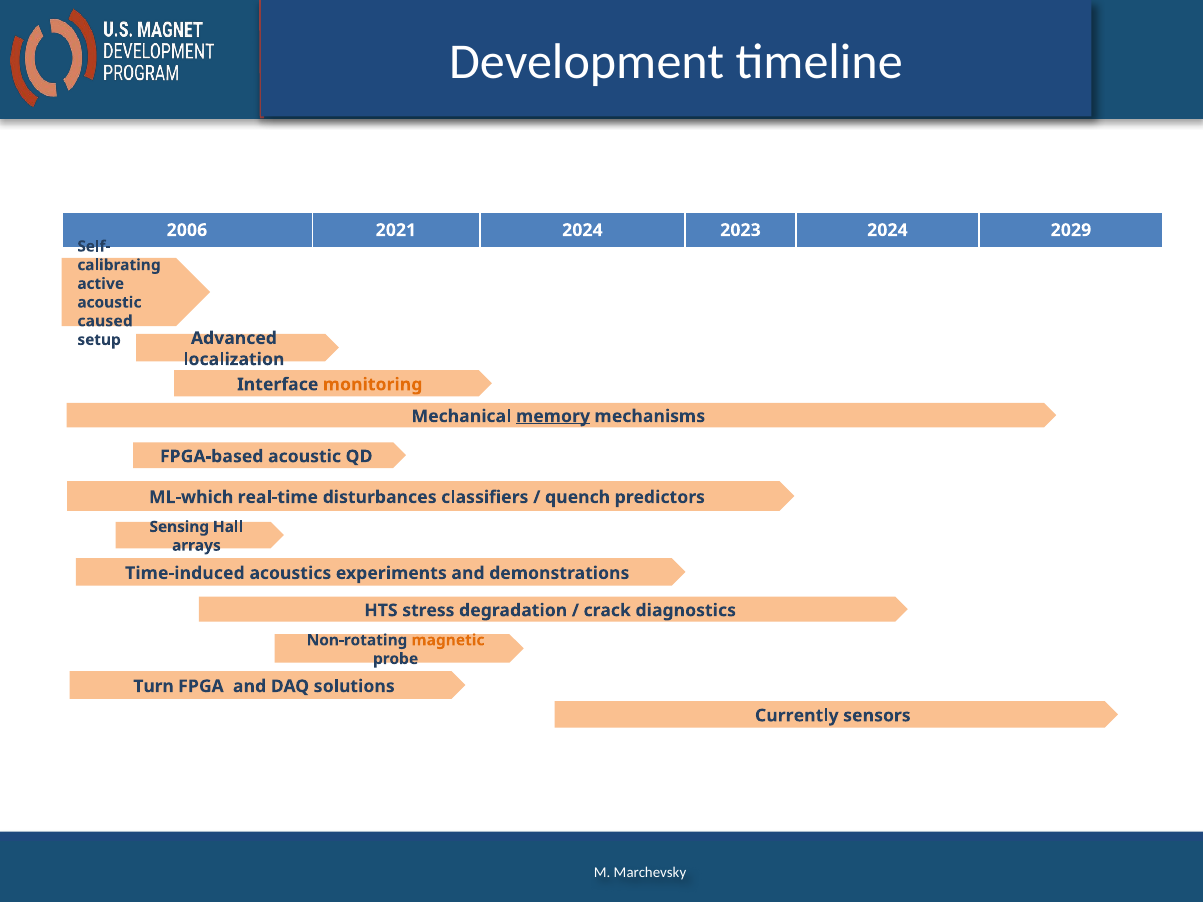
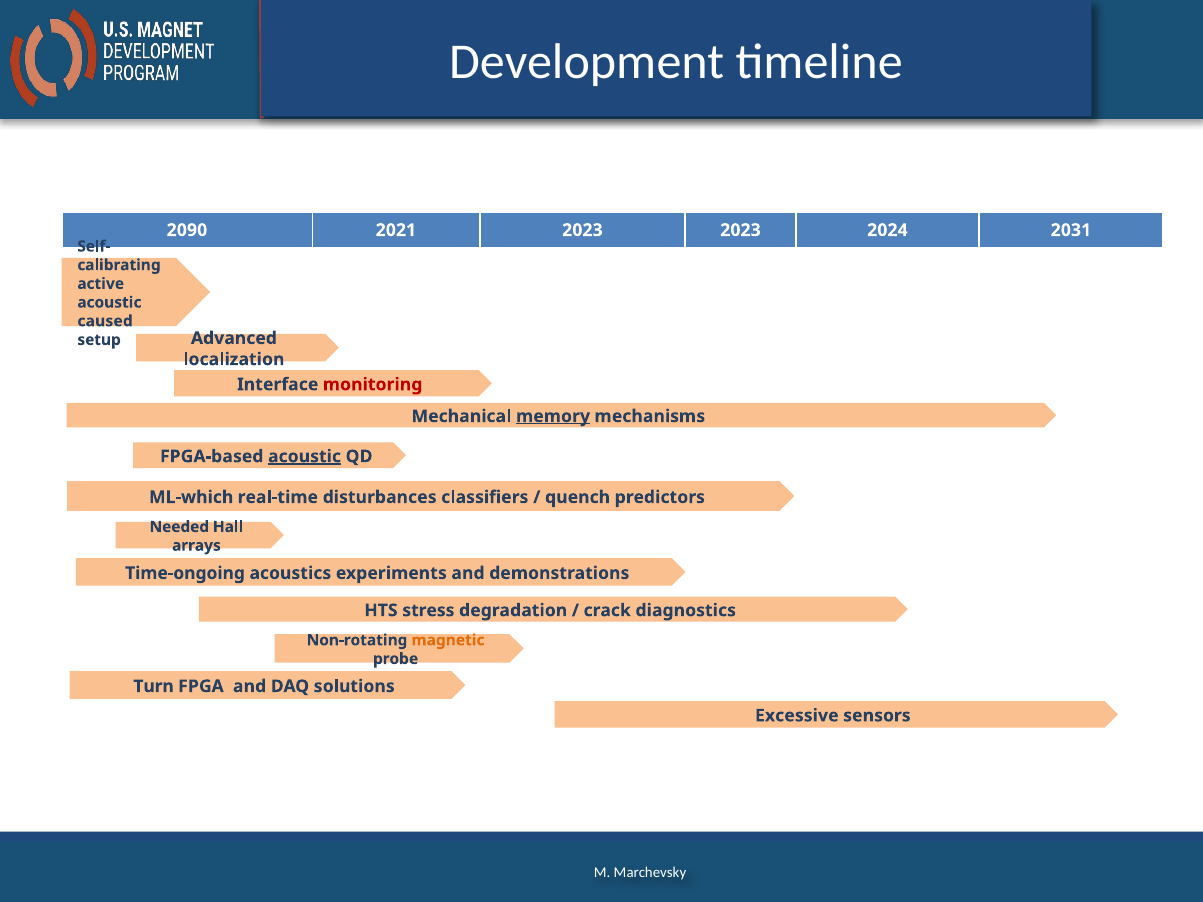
2006: 2006 -> 2090 (187, 230)
2021 2024: 2024 -> 2023 (582, 230)
2029: 2029 -> 2031 (1071, 230)
monitoring colour: orange -> red (373, 385)
acoustic underline: none -> present (305, 457)
Sensing: Sensing -> Needed (179, 527)
Time-induced: Time-induced -> Time-ongoing (185, 573)
Currently: Currently -> Excessive (797, 716)
